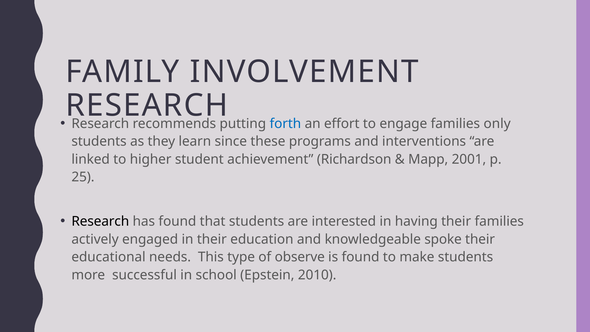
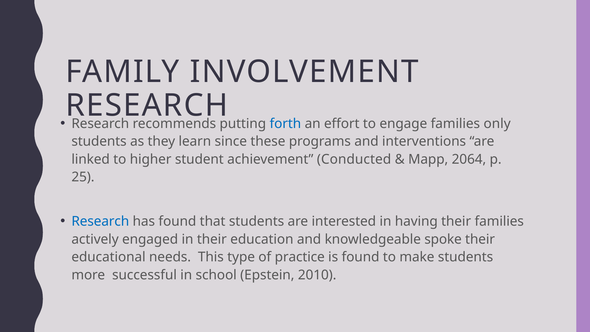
Richardson: Richardson -> Conducted (354, 159)
2001: 2001 -> 2064 (469, 159)
Research colour: black -> blue (100, 221)
observe: observe -> practice (300, 257)
